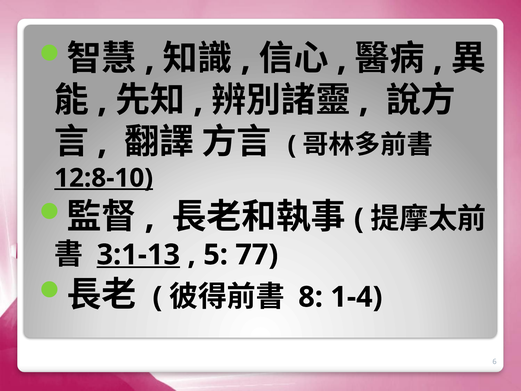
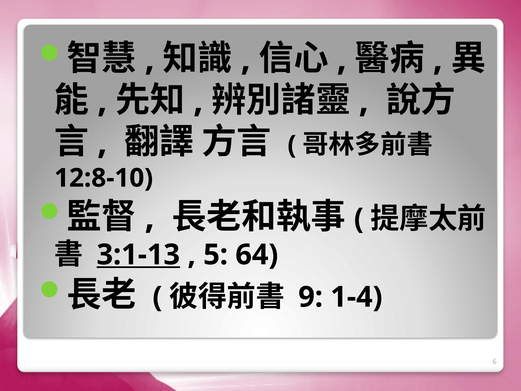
12:8-10 underline: present -> none (104, 178)
77: 77 -> 64 (257, 255)
8: 8 -> 9 (311, 297)
